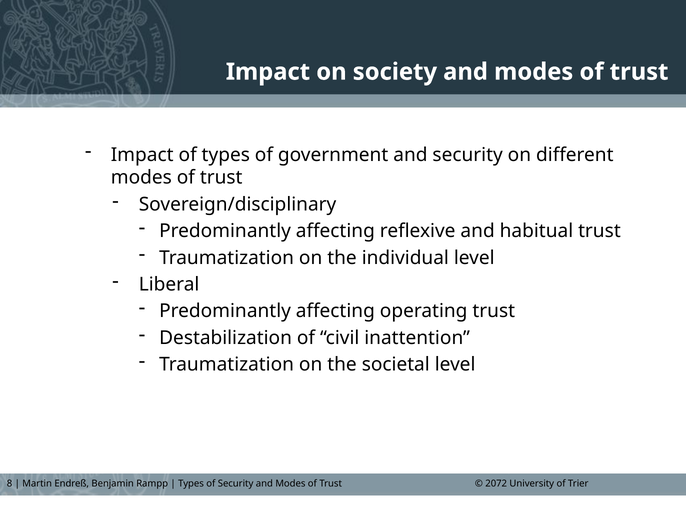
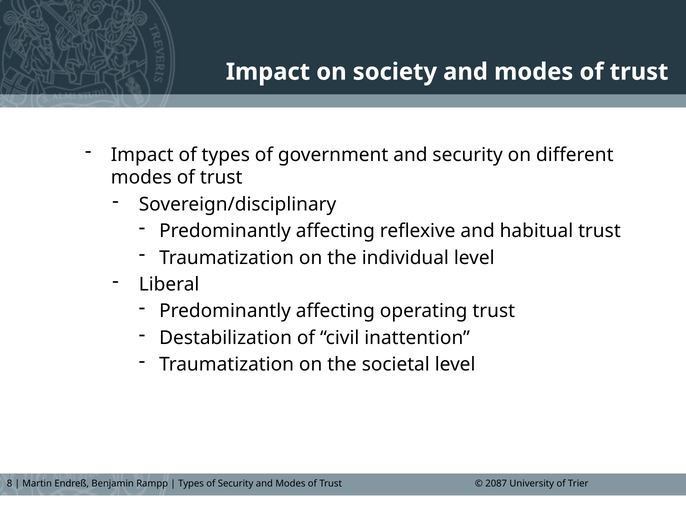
2072: 2072 -> 2087 (496, 483)
